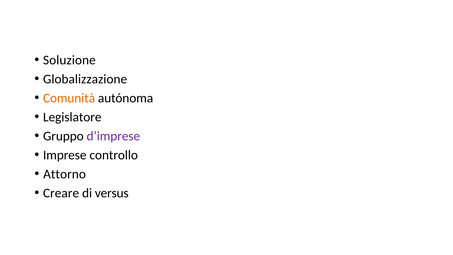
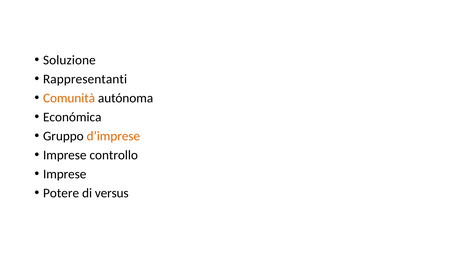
Globalizzazione: Globalizzazione -> Rappresentanti (85, 79)
Legislatore: Legislatore -> Económica (72, 117)
d’imprese colour: purple -> orange (113, 136)
Attorno: Attorno -> Imprese (65, 174)
Creare: Creare -> Potere (61, 193)
